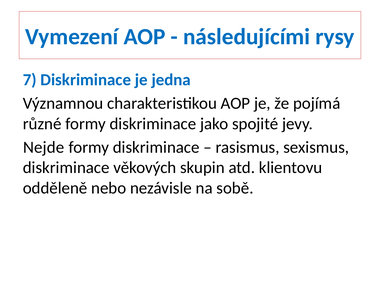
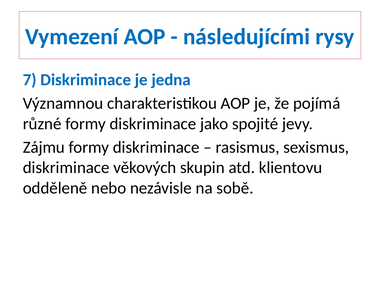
Nejde: Nejde -> Zájmu (44, 147)
